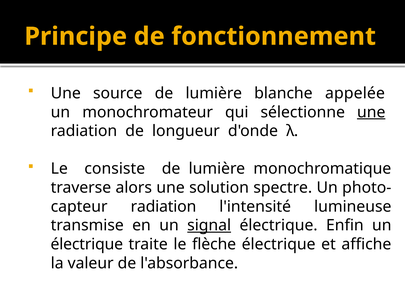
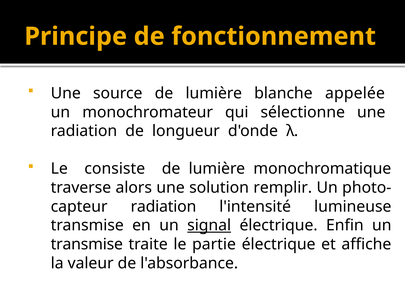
une underline: present -> none (371, 112)
spectre: spectre -> remplir (283, 188)
électrique: électrique -> transmise (87, 244)
flèche: flèche -> partie (214, 244)
